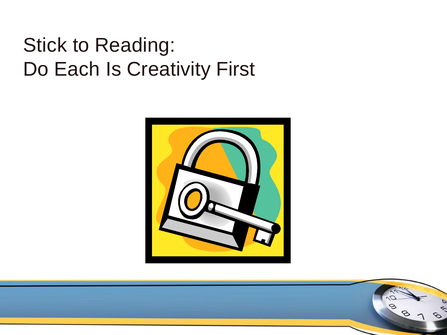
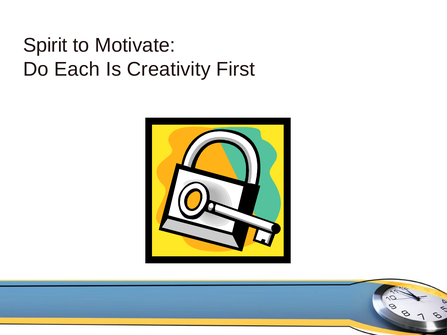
Stick: Stick -> Spirit (45, 45)
Reading: Reading -> Motivate (135, 45)
